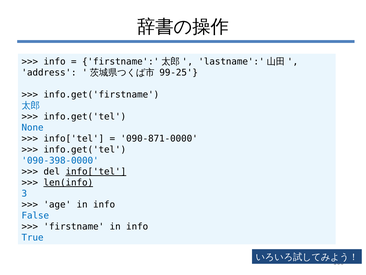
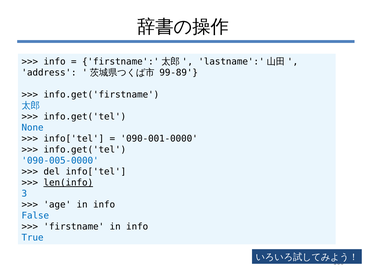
99-25: 99-25 -> 99-89 (179, 73)
090-871-0000: 090-871-0000 -> 090-001-0000 (159, 138)
090-398-0000: 090-398-0000 -> 090-005-0000 (60, 160)
info['tel underline: present -> none (96, 171)
